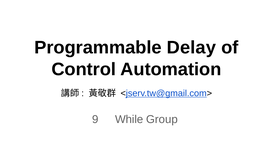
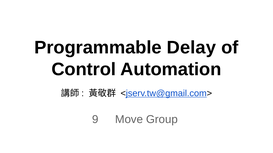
While: While -> Move (129, 120)
